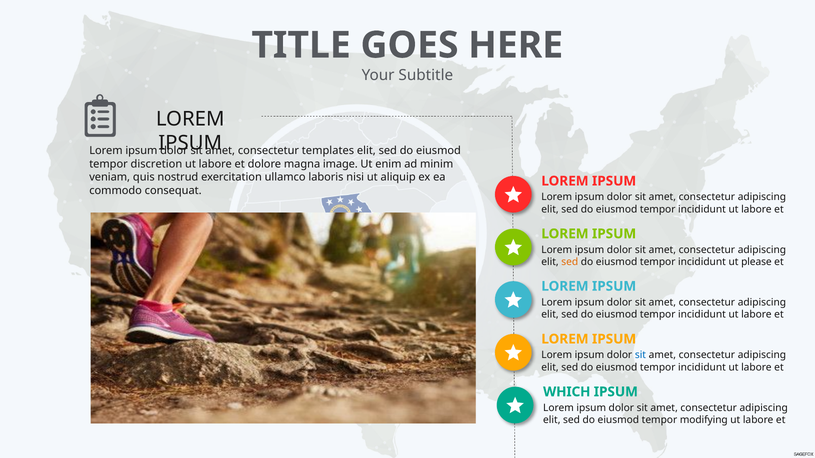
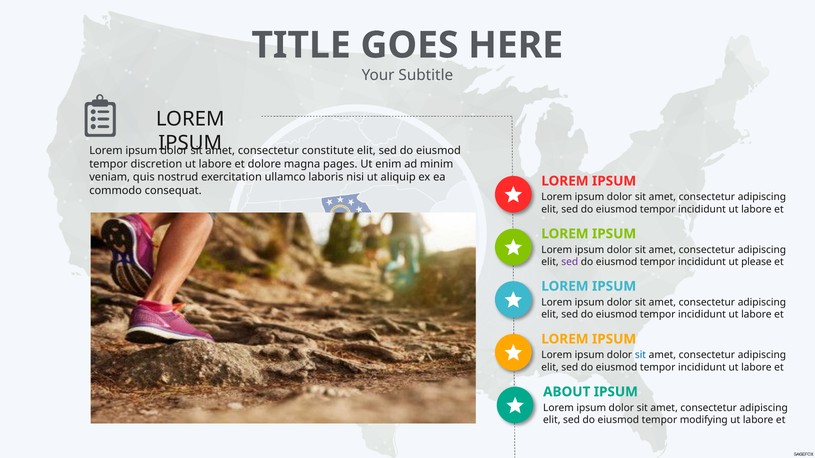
templates: templates -> constitute (328, 151)
image: image -> pages (340, 164)
sed colour: orange -> purple (570, 262)
WHICH: WHICH -> ABOUT (567, 392)
